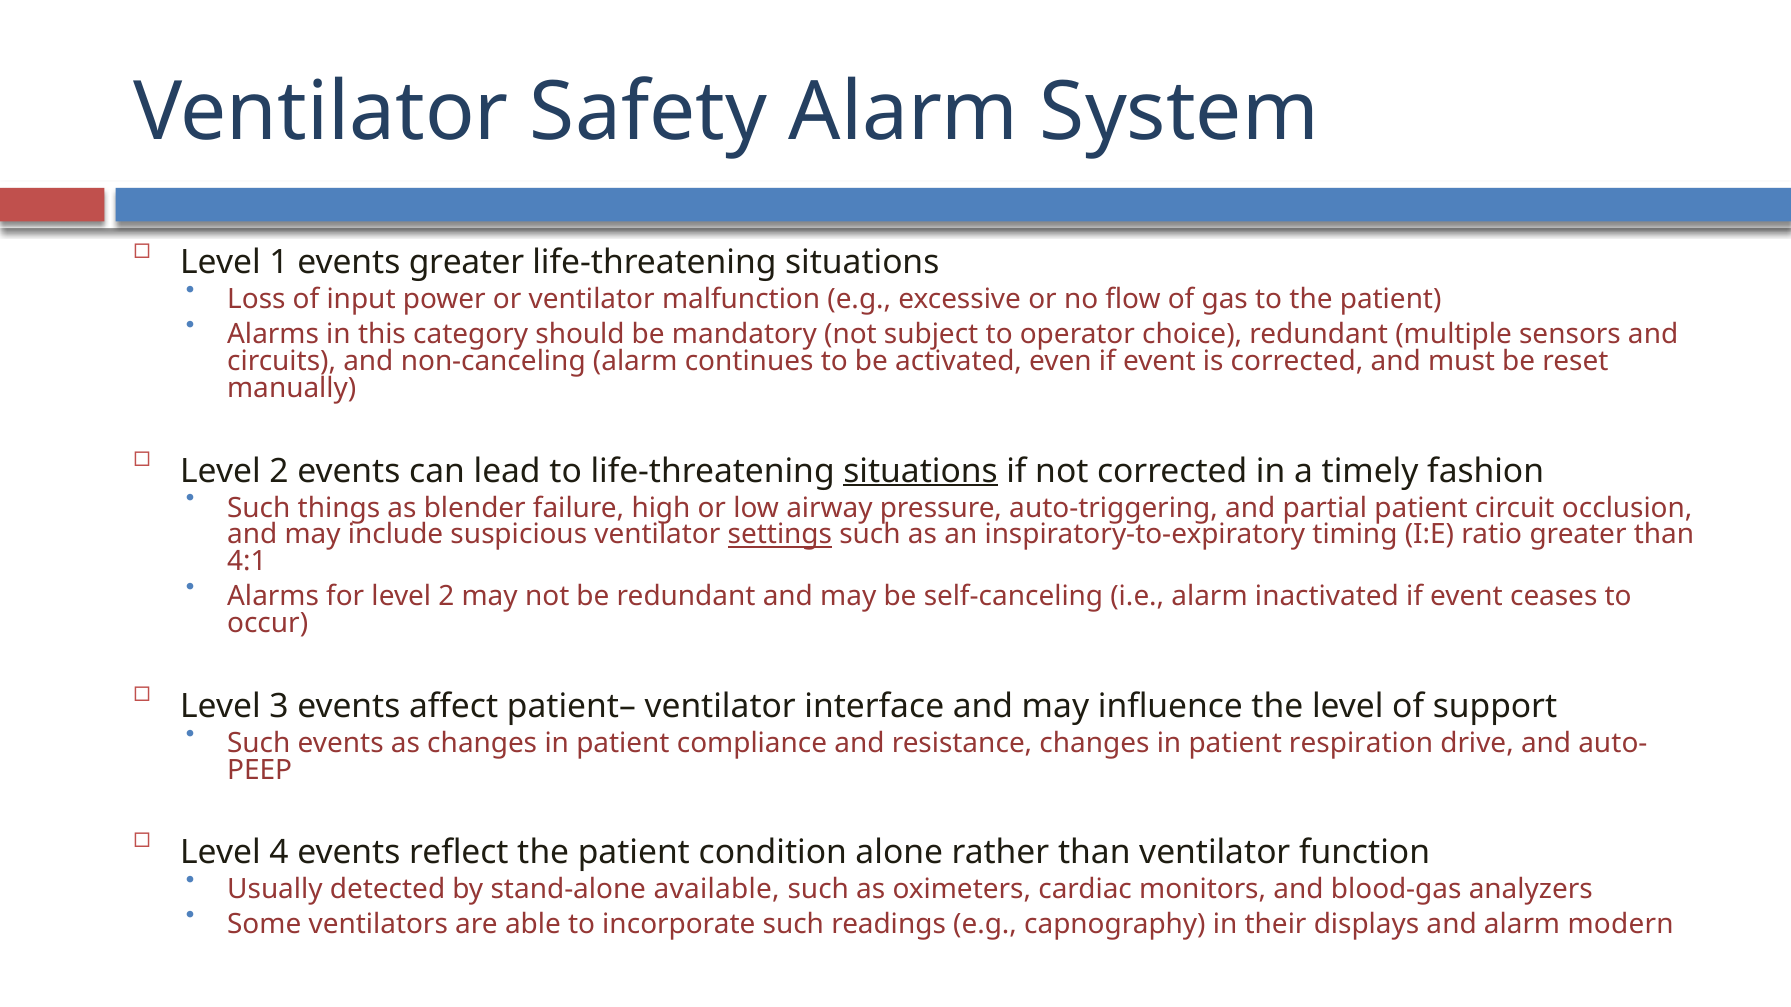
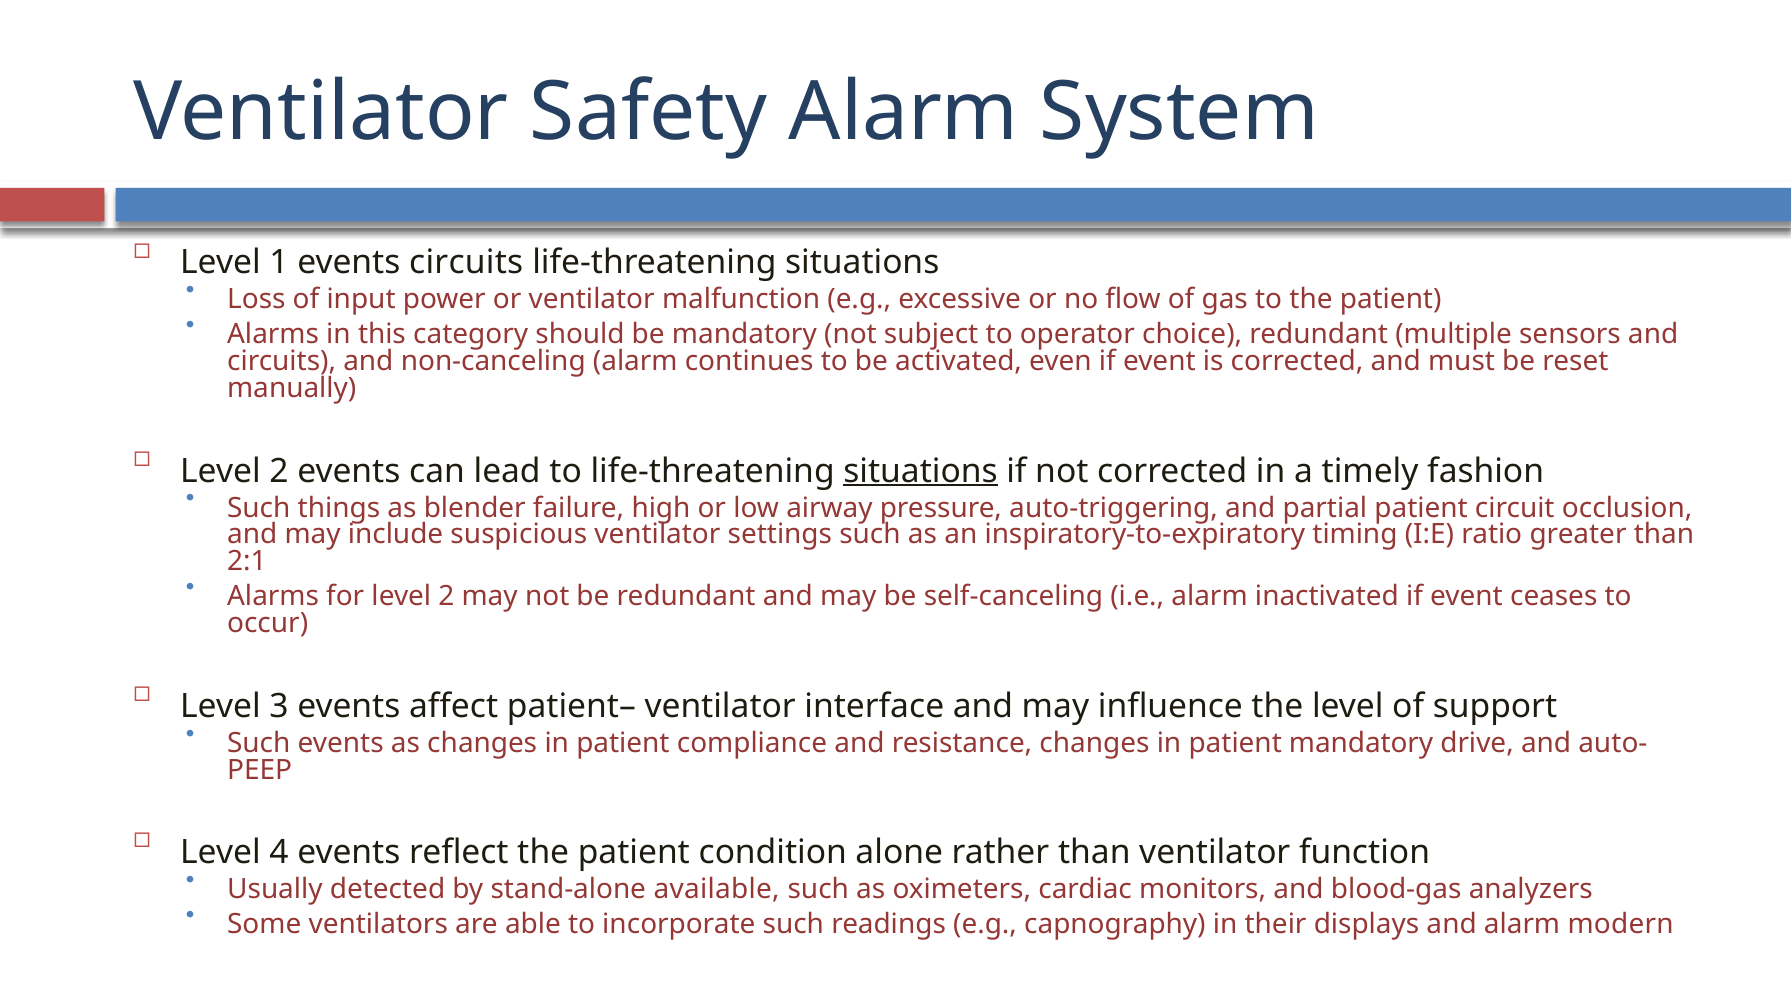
events greater: greater -> circuits (466, 263)
settings underline: present -> none (780, 535)
4:1: 4:1 -> 2:1 (247, 562)
patient respiration: respiration -> mandatory (1361, 743)
